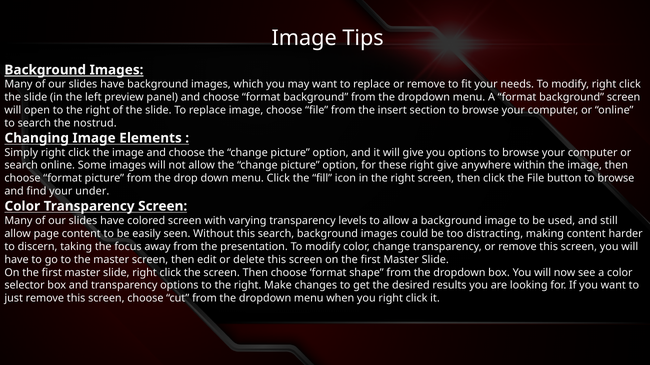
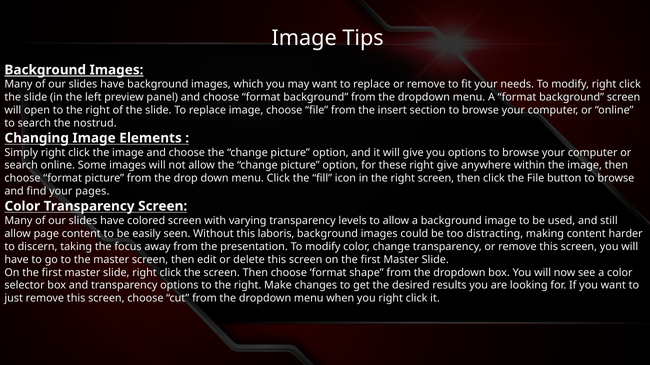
under: under -> pages (92, 192)
this search: search -> laboris (276, 234)
